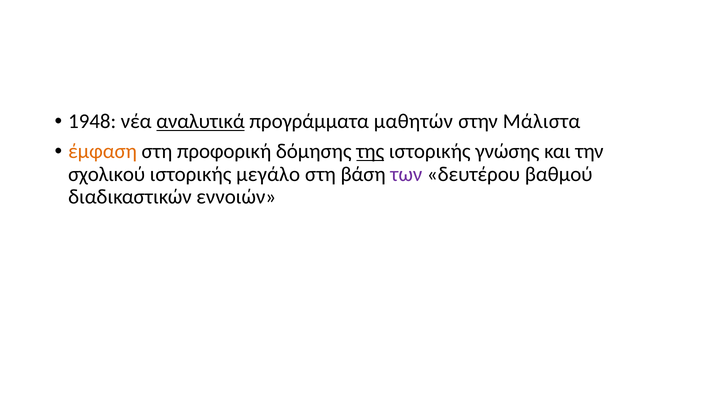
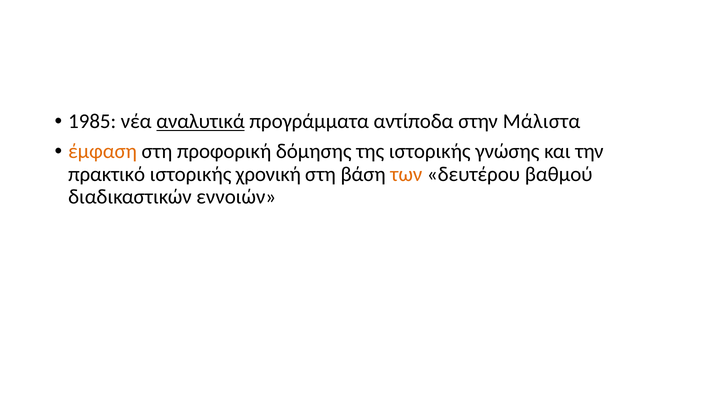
1948: 1948 -> 1985 (92, 121)
μαθητών: μαθητών -> αντίποδα (414, 121)
της underline: present -> none (370, 151)
σχολικού: σχολικού -> πρακτικό (107, 174)
μεγάλο: μεγάλο -> χρονική (268, 174)
των colour: purple -> orange (406, 174)
